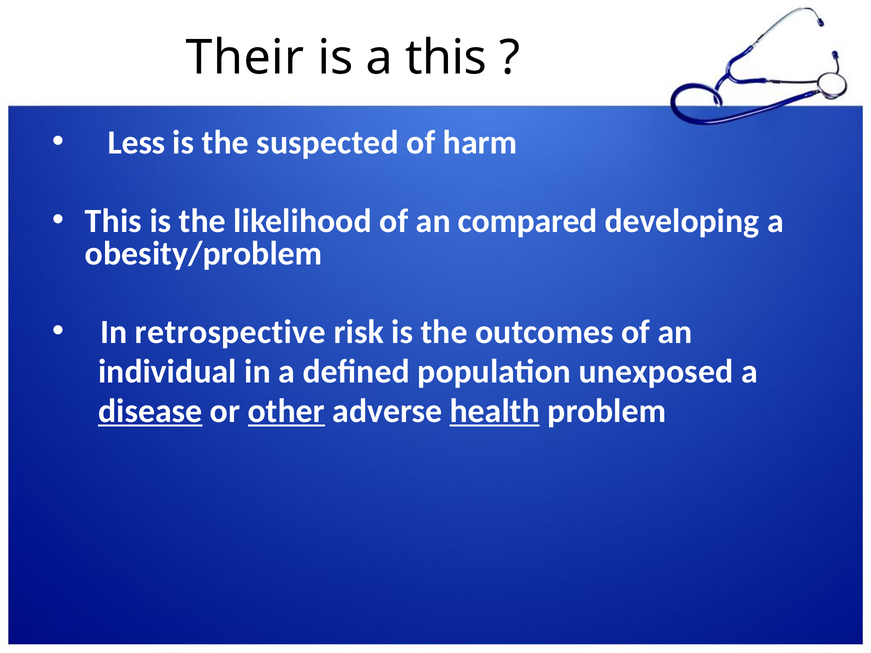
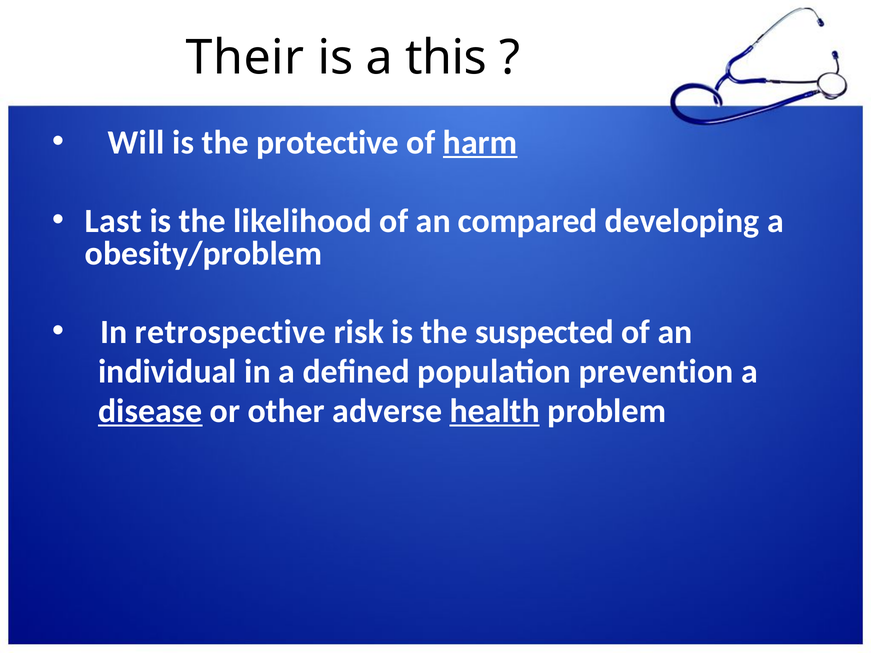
Less: Less -> Will (136, 143)
suspected: suspected -> protective (328, 143)
harm underline: none -> present (480, 143)
This: This -> Last (113, 221)
outcomes: outcomes -> suspected (545, 332)
unexposed: unexposed -> prevention (656, 372)
other underline: present -> none (286, 411)
